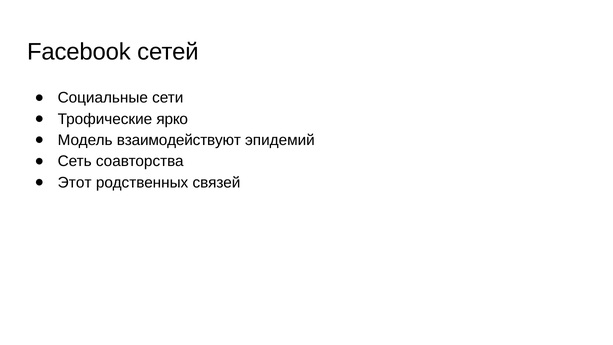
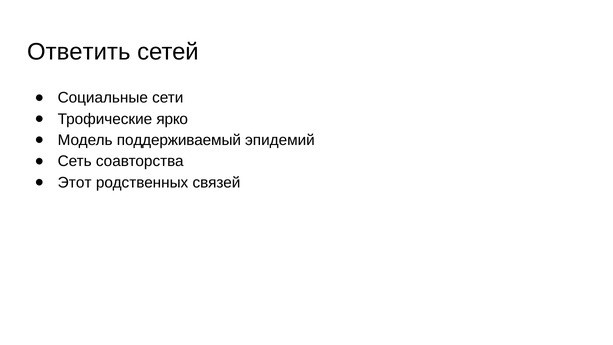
Facebook: Facebook -> Ответить (79, 52)
взаимодействуют: взаимодействуют -> поддерживаемый (179, 140)
